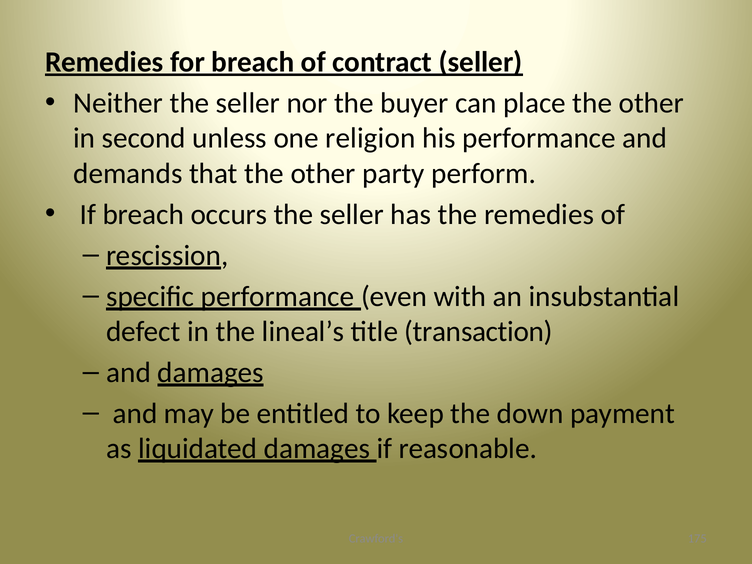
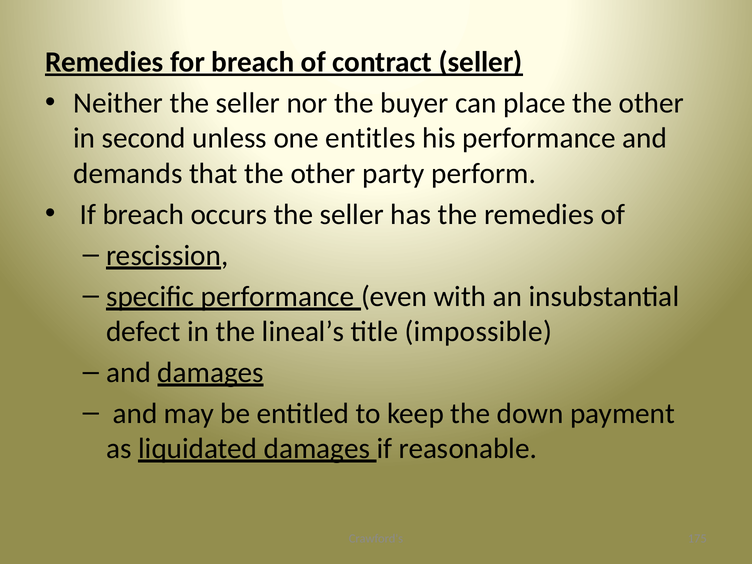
religion: religion -> entitles (370, 138)
transaction: transaction -> impossible (478, 331)
